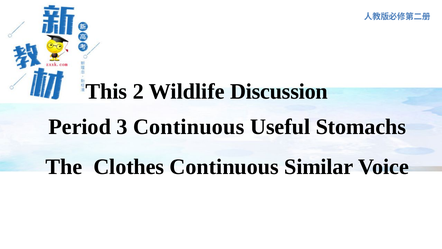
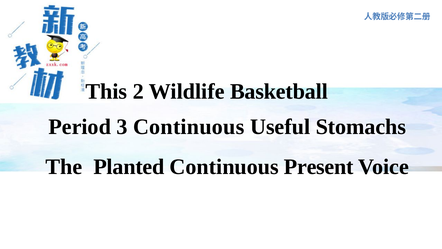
Discussion: Discussion -> Basketball (279, 91)
Clothes: Clothes -> Planted (129, 167)
Similar: Similar -> Present (319, 167)
